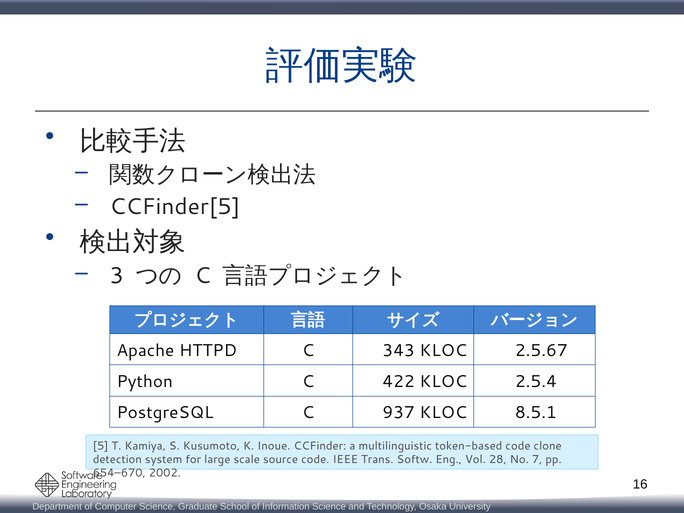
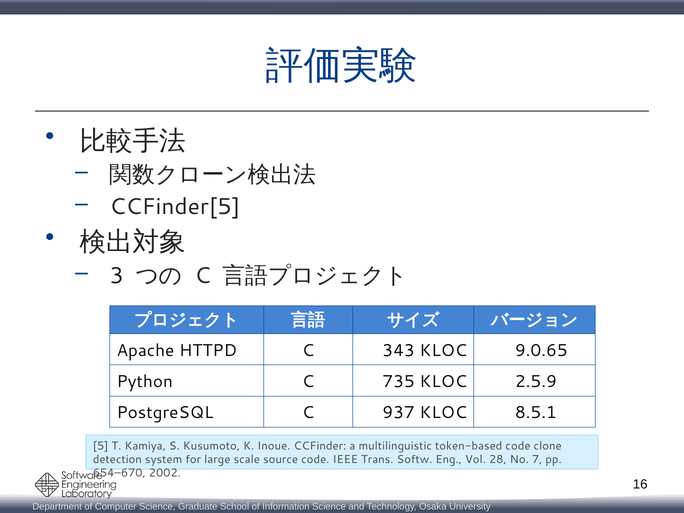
2.5.67: 2.5.67 -> 9.0.65 (541, 350)
422: 422 -> 735 (399, 381)
2.5.4: 2.5.4 -> 2.5.9 (536, 381)
